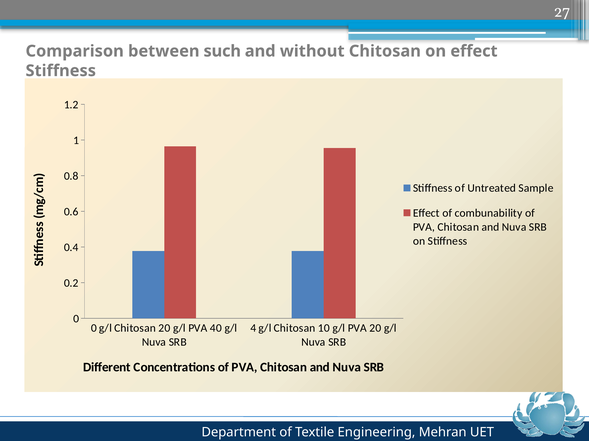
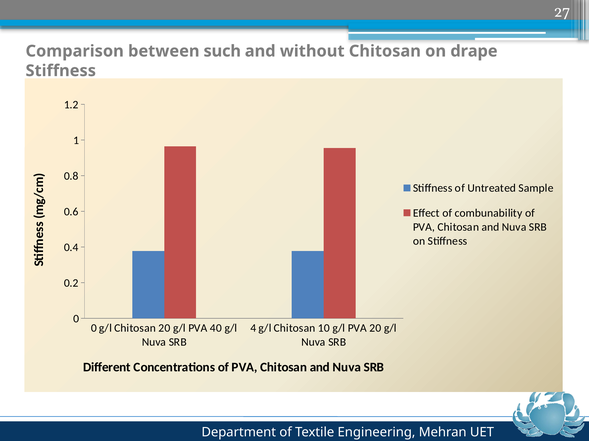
on effect: effect -> drape (474, 51)
